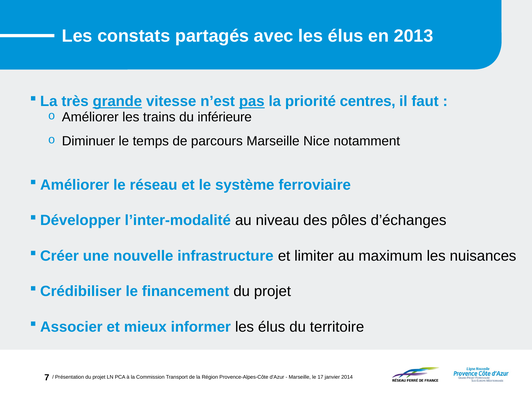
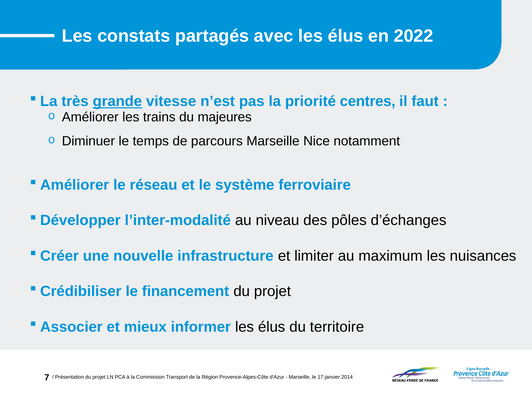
2013: 2013 -> 2022 (414, 36)
pas underline: present -> none (252, 101)
inférieure: inférieure -> majeures (225, 117)
